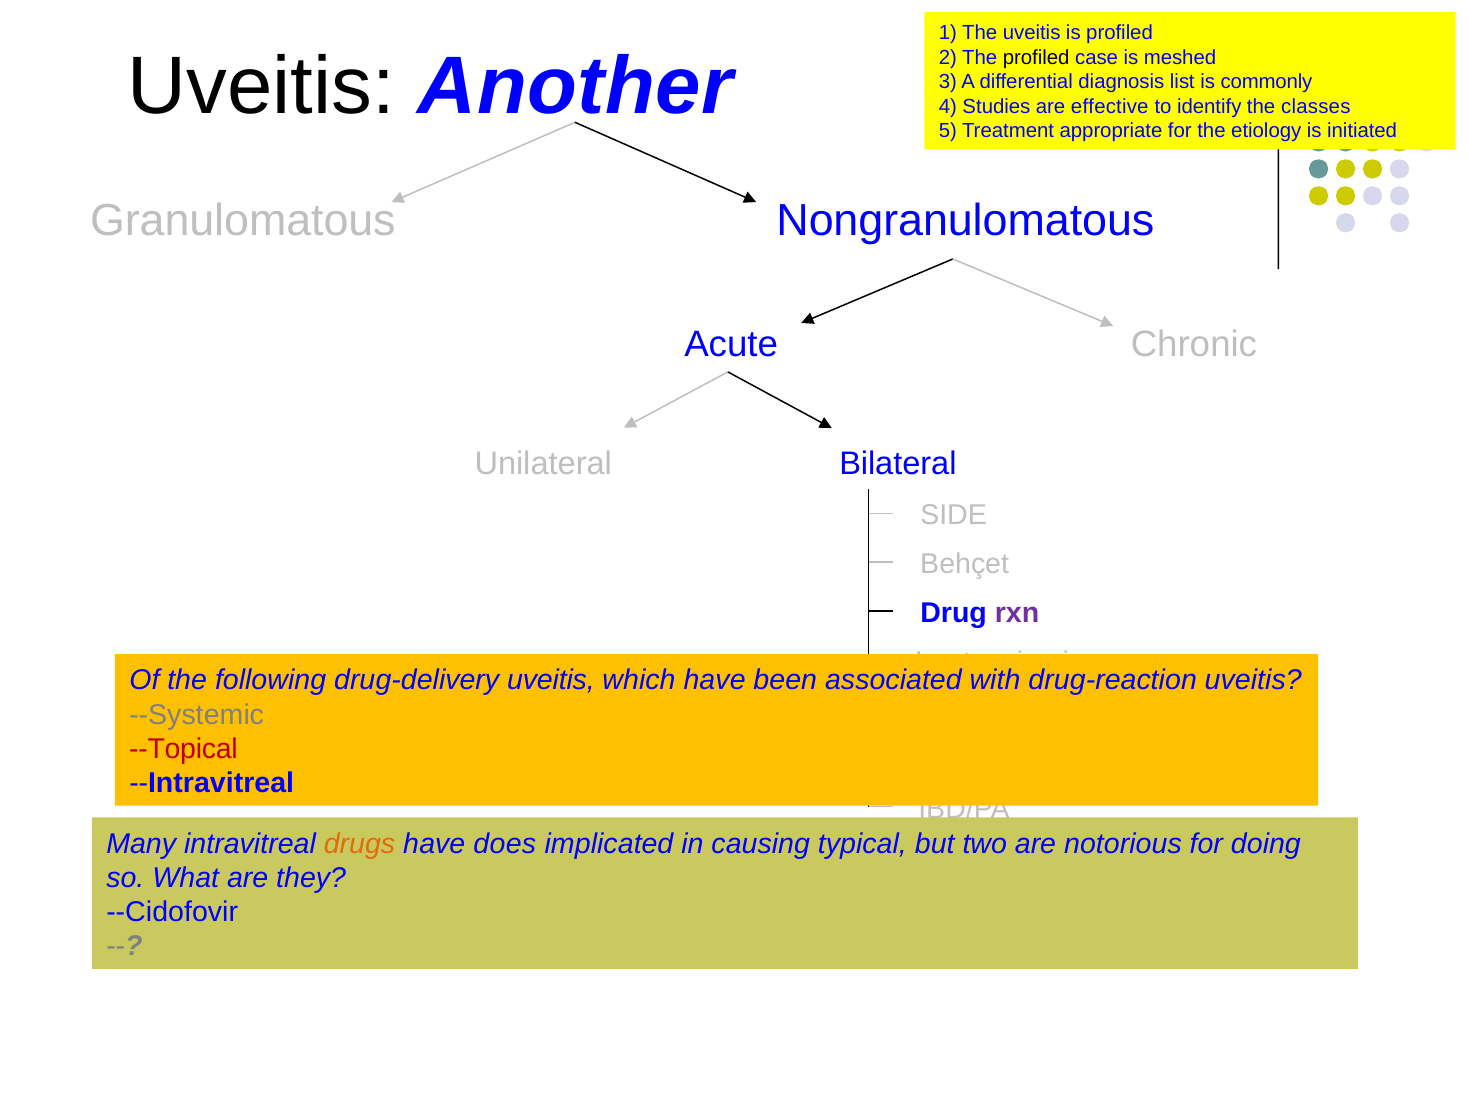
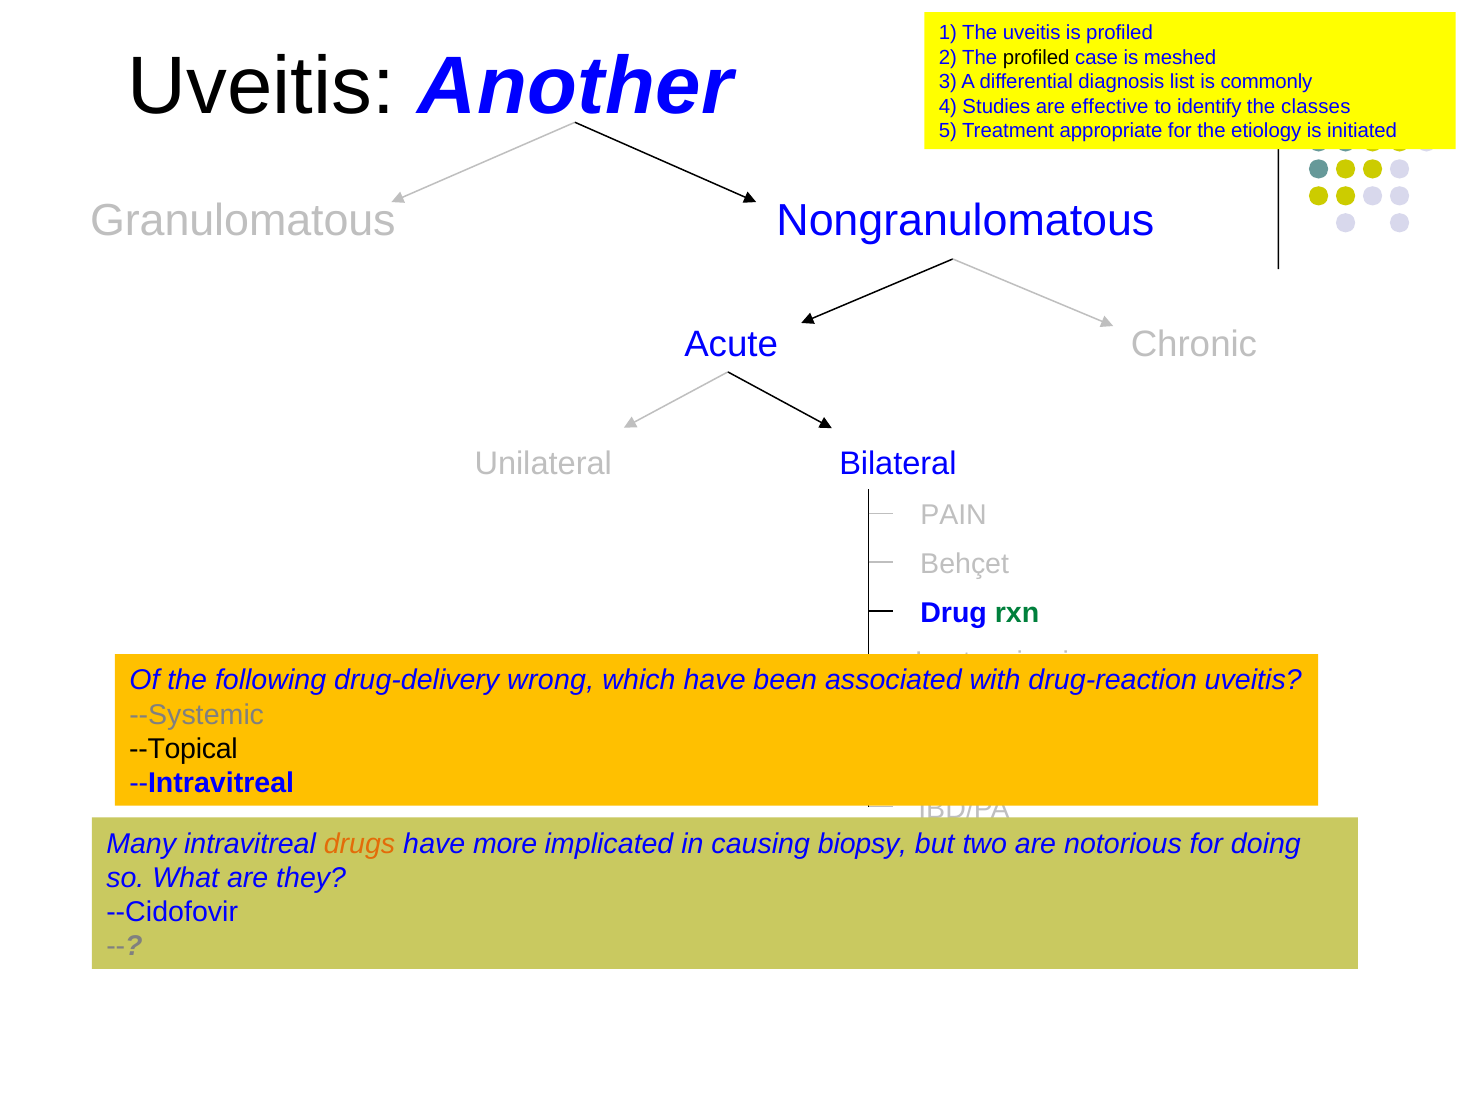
SIDE: SIDE -> PAIN (954, 515)
rxn colour: purple -> green (1017, 613)
drug-delivery uveitis: uveitis -> wrong (551, 681)
--Topical colour: red -> black (183, 749)
does: does -> more (505, 844)
typical: typical -> biopsy (863, 844)
